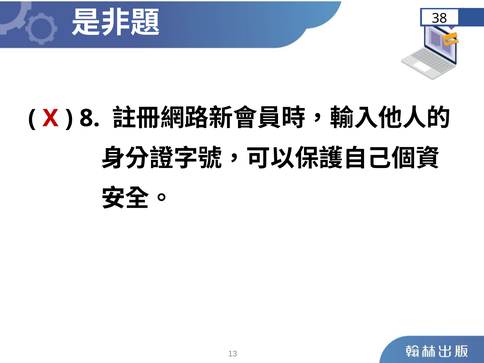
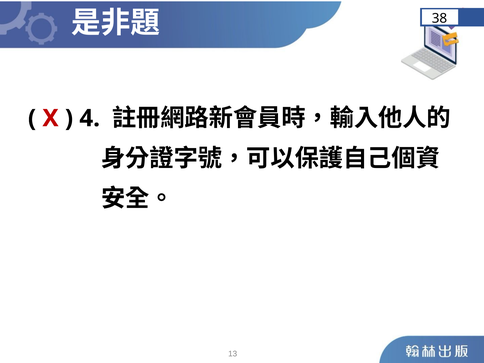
8: 8 -> 4 (90, 118)
